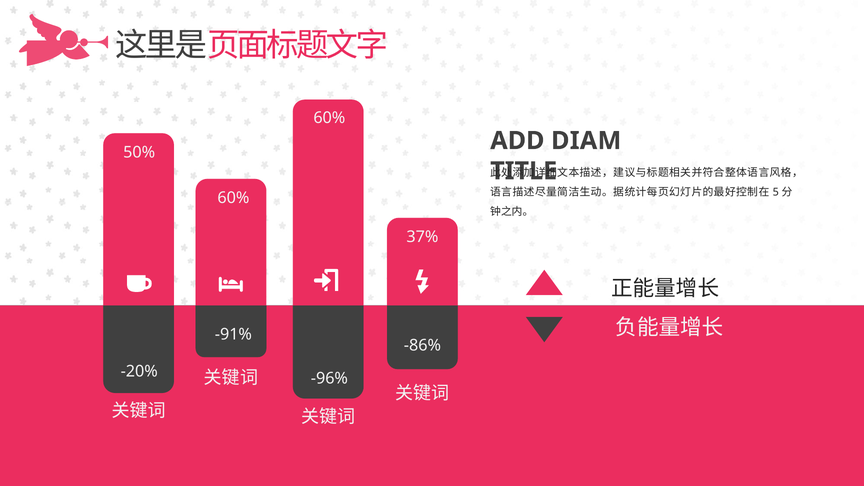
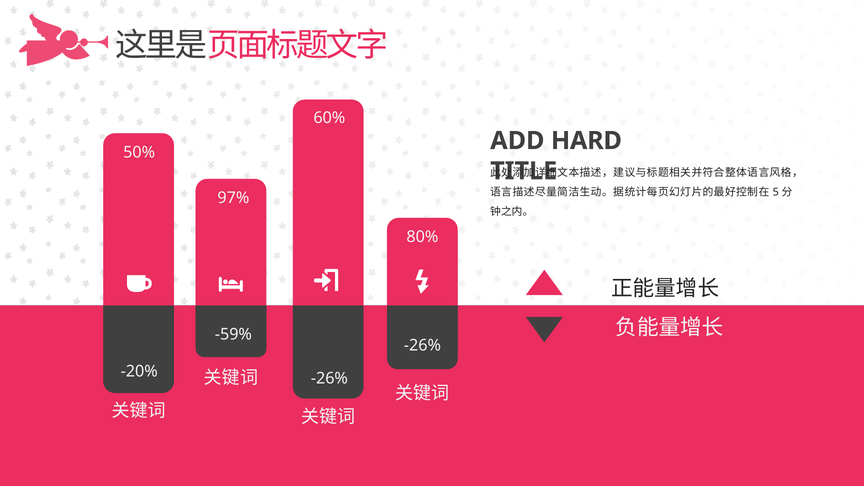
DIAM: DIAM -> HARD (586, 141)
60%: 60% -> 97% (233, 198)
37%: 37% -> 80% (422, 237)
-91%: -91% -> -59% (233, 335)
-86%: -86% -> -26% (422, 345)
-96%: -96% -> -26% (329, 378)
